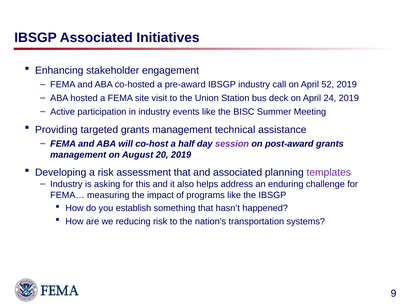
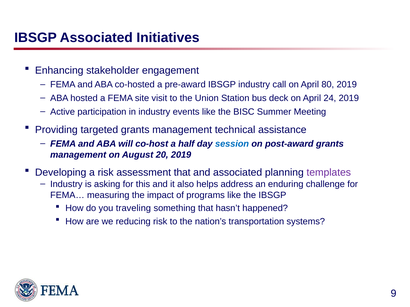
52: 52 -> 80 (328, 85)
session colour: purple -> blue (232, 144)
establish: establish -> traveling (133, 209)
